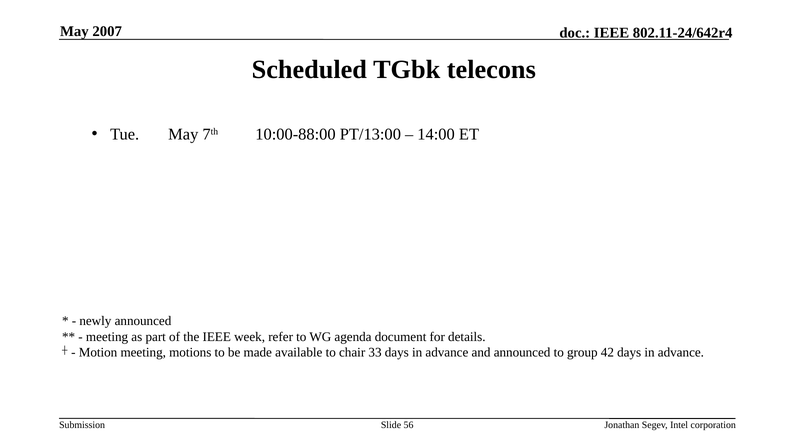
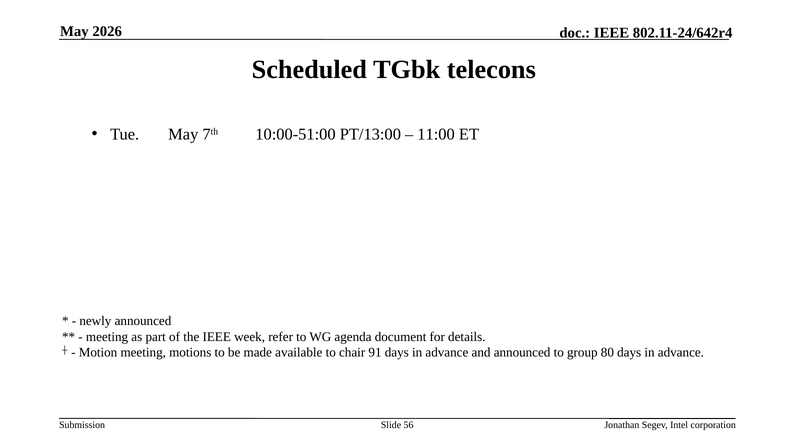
2007: 2007 -> 2026 (107, 31)
10:00-88:00: 10:00-88:00 -> 10:00-51:00 (296, 135)
14:00: 14:00 -> 11:00 (436, 135)
33: 33 -> 91 (375, 353)
42: 42 -> 80 (607, 353)
